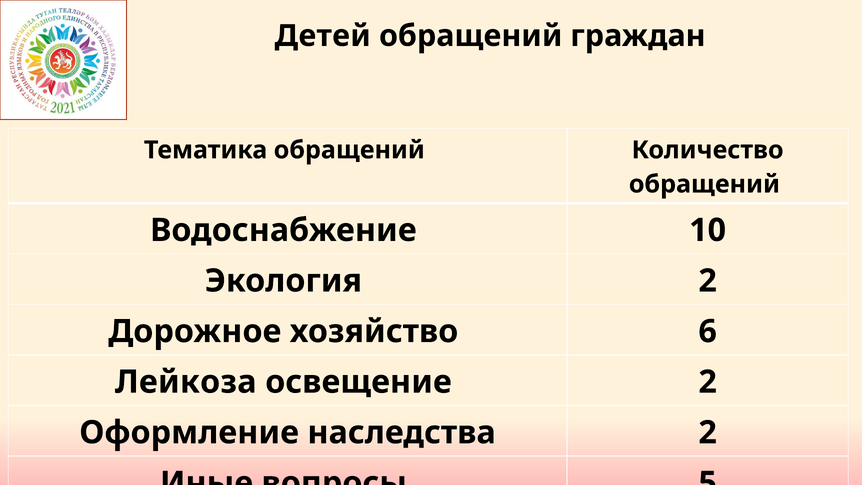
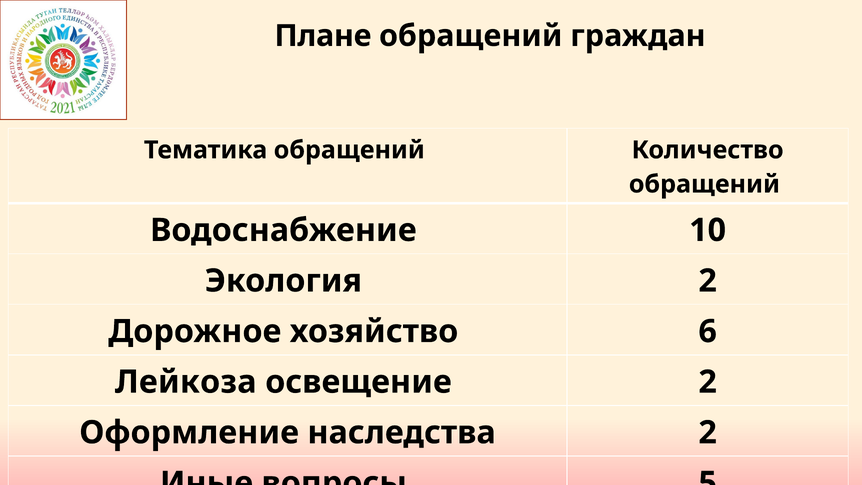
Детей: Детей -> Плане (323, 36)
